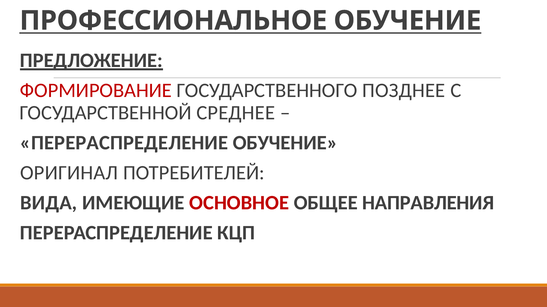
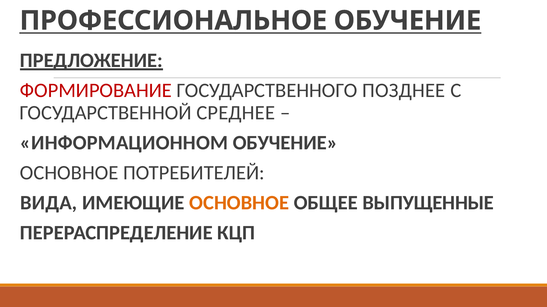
ПЕРЕРАСПРЕДЕЛЕНИЕ: ПЕРЕРАСПРЕДЕЛЕНИЕ -> ИНФОРМАЦИОННОМ (124, 143)
ОРИГИНАЛ: ОРИГИНАЛ -> ОСНОВНОЕ (69, 173)
ОСНОВНОЕ colour: red -> orange (239, 203)
НАПРАВЛЕНИЯ: НАПРАВЛЕНИЯ -> ВЫПУЩЕННЫЕ (428, 203)
